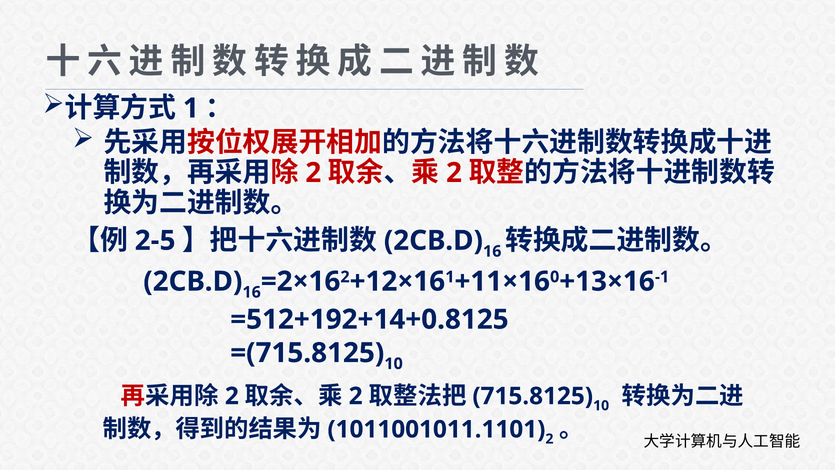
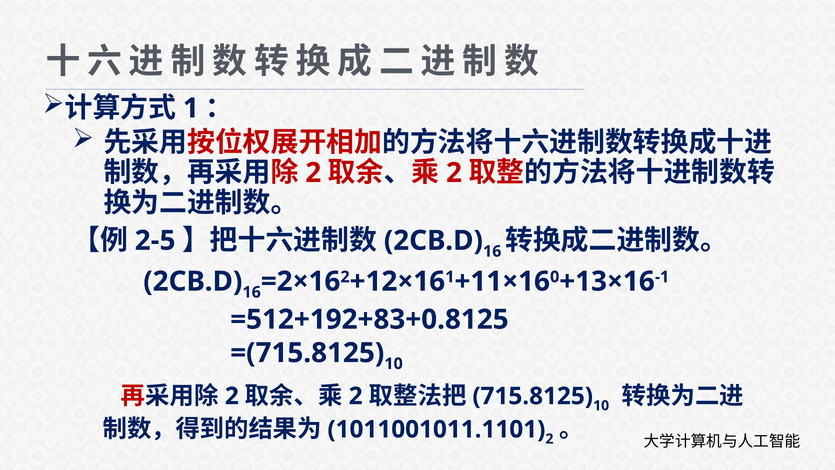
=512+192+14+0.8125: =512+192+14+0.8125 -> =512+192+83+0.8125 (369, 319)
